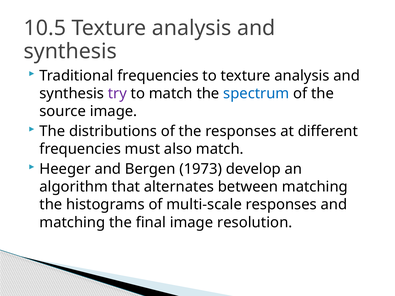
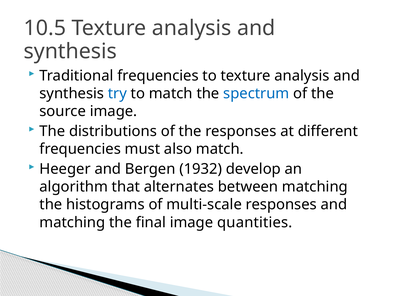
try colour: purple -> blue (117, 94)
1973: 1973 -> 1932 (201, 169)
resolution: resolution -> quantities (255, 223)
